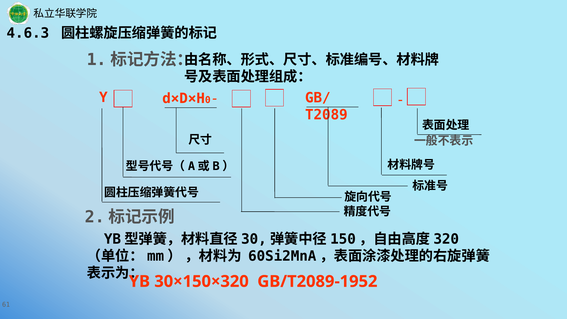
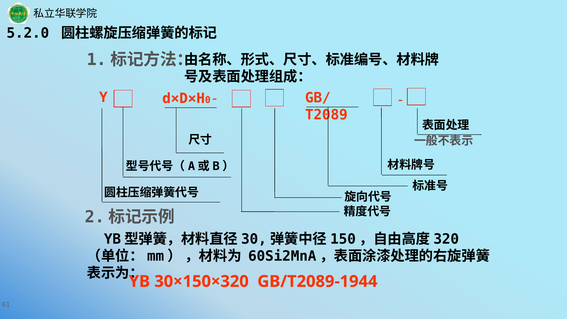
4.6.3: 4.6.3 -> 5.2.0 (28, 33)
GB/T2089-1952: GB/T2089-1952 -> GB/T2089-1944 (317, 281)
